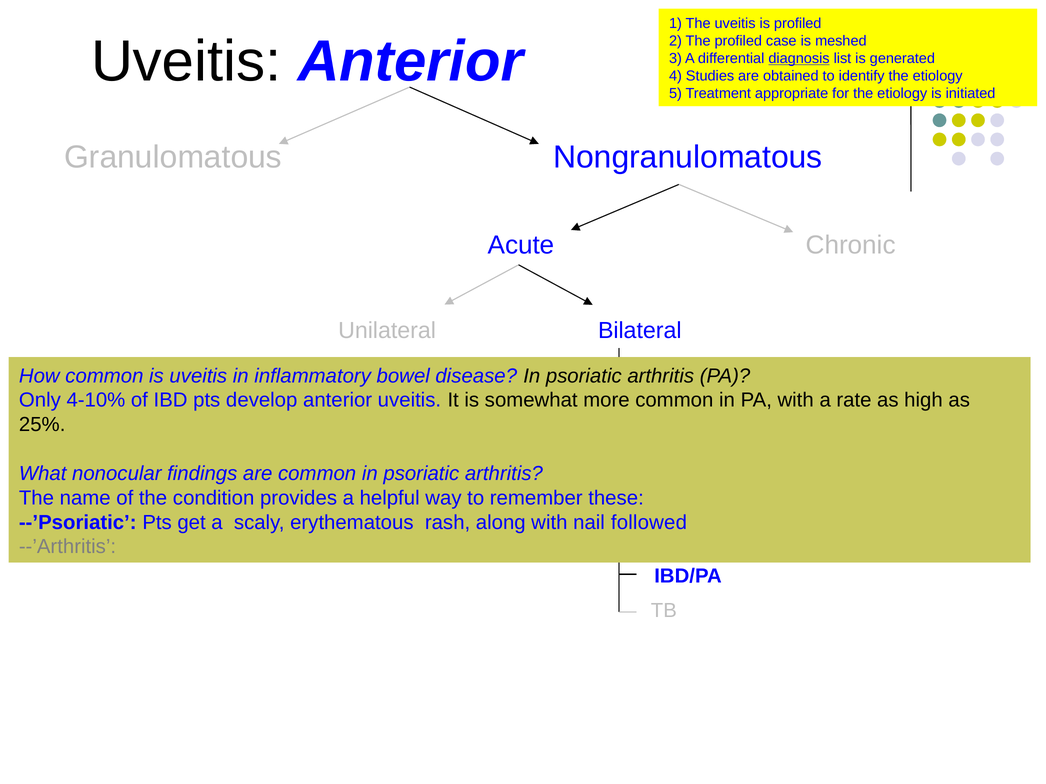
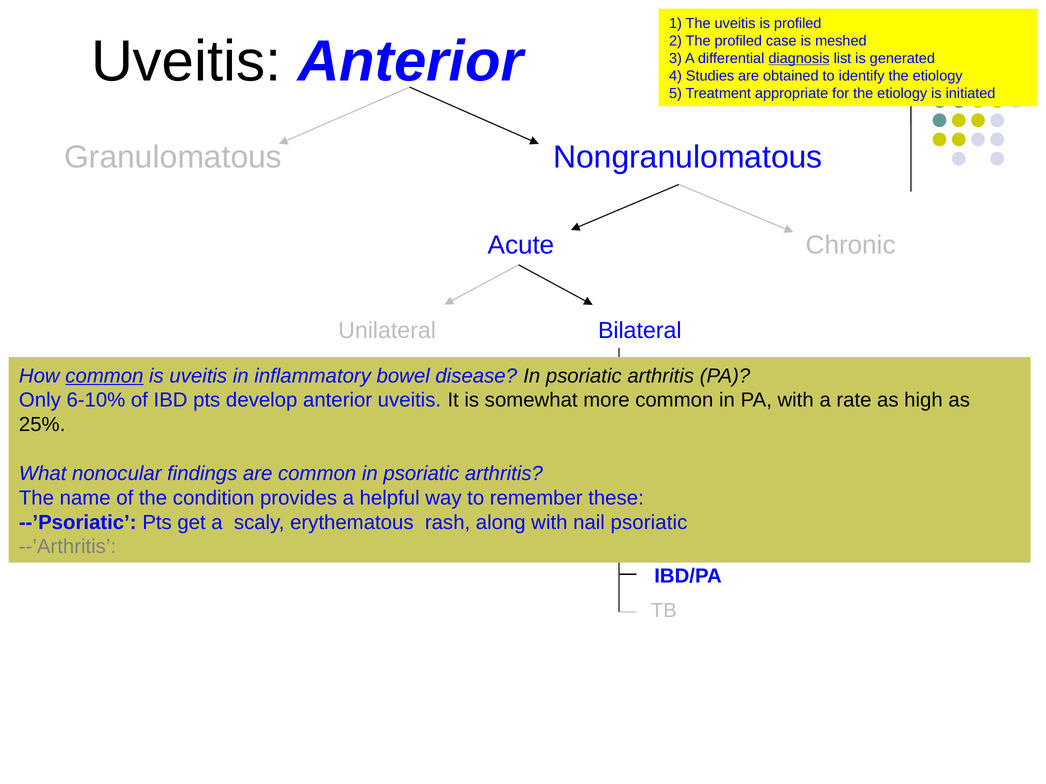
common underline: none -> present (104, 376)
4-10%: 4-10% -> 6-10% (96, 401)
nail followed: followed -> psoriatic (649, 523)
